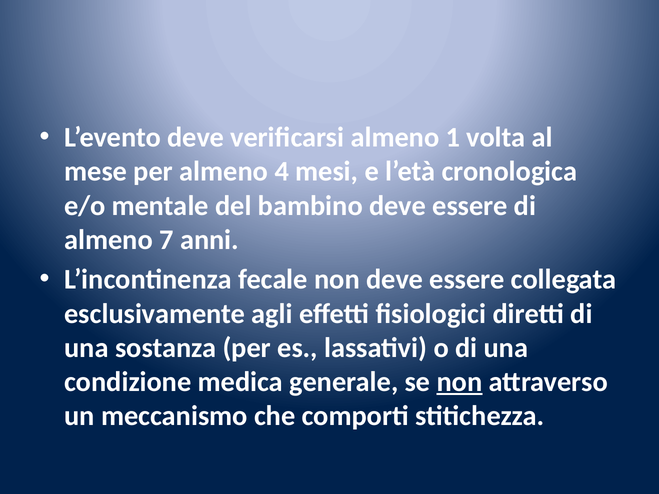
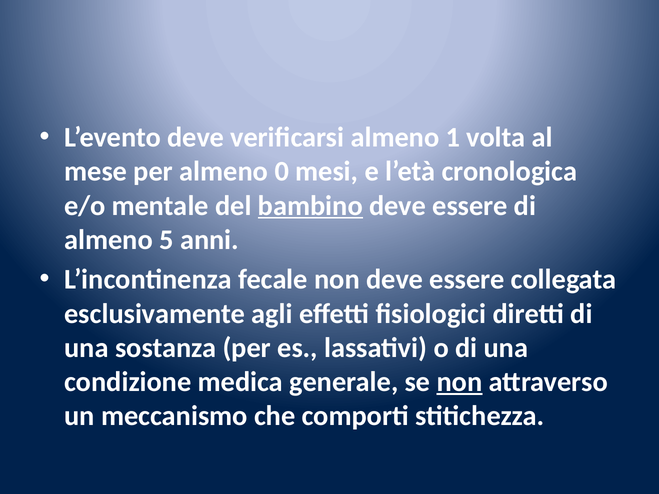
4: 4 -> 0 (282, 172)
bambino underline: none -> present (310, 206)
7: 7 -> 5 (166, 240)
